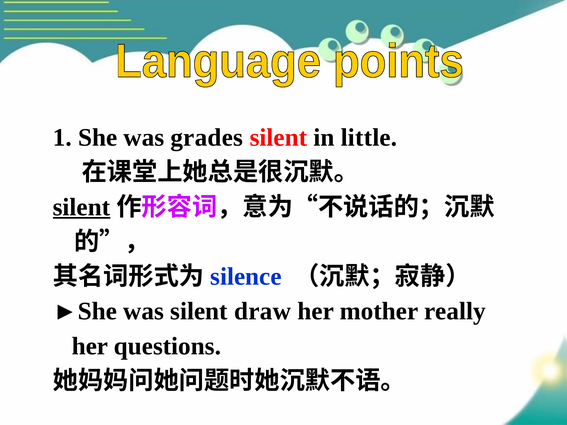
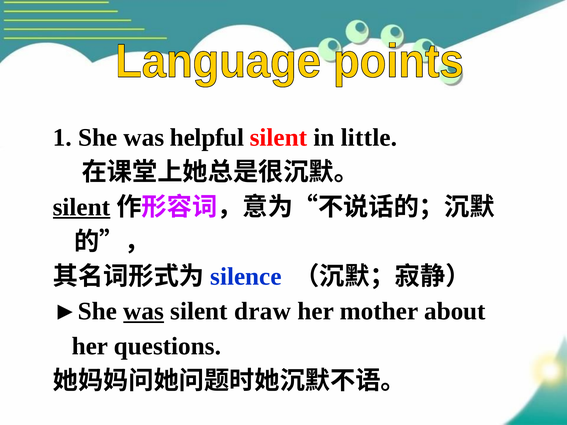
grades: grades -> helpful (207, 138)
was underline: none -> present (144, 311)
really: really -> about (455, 311)
